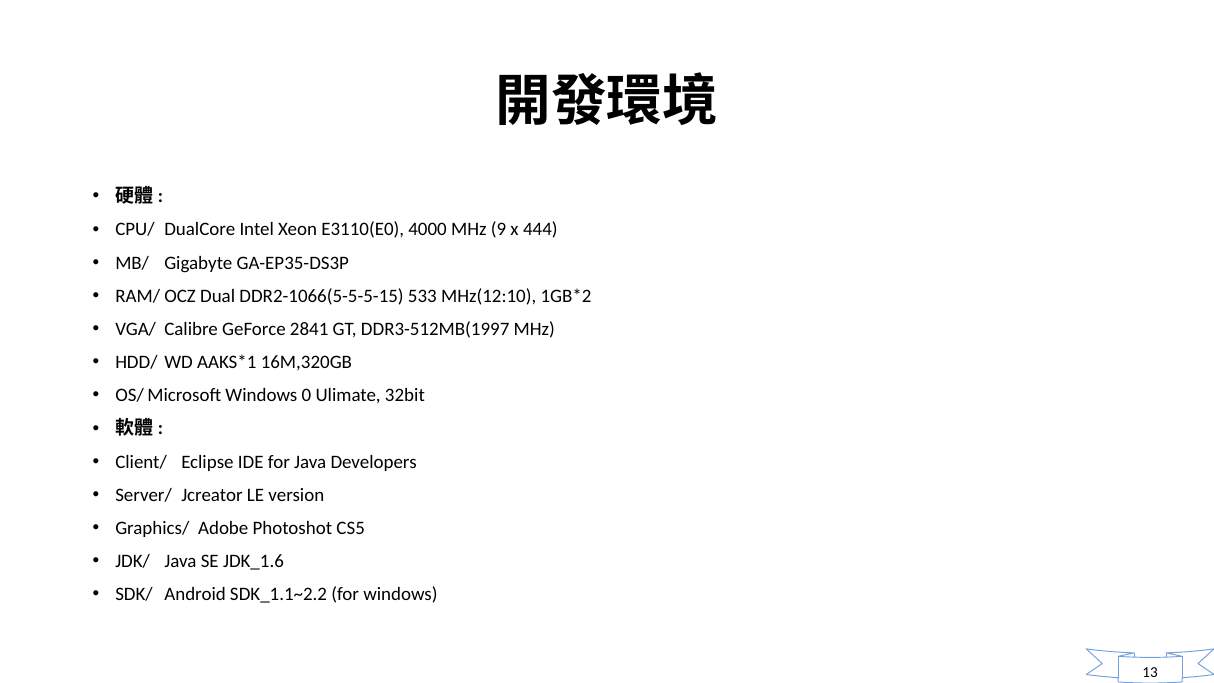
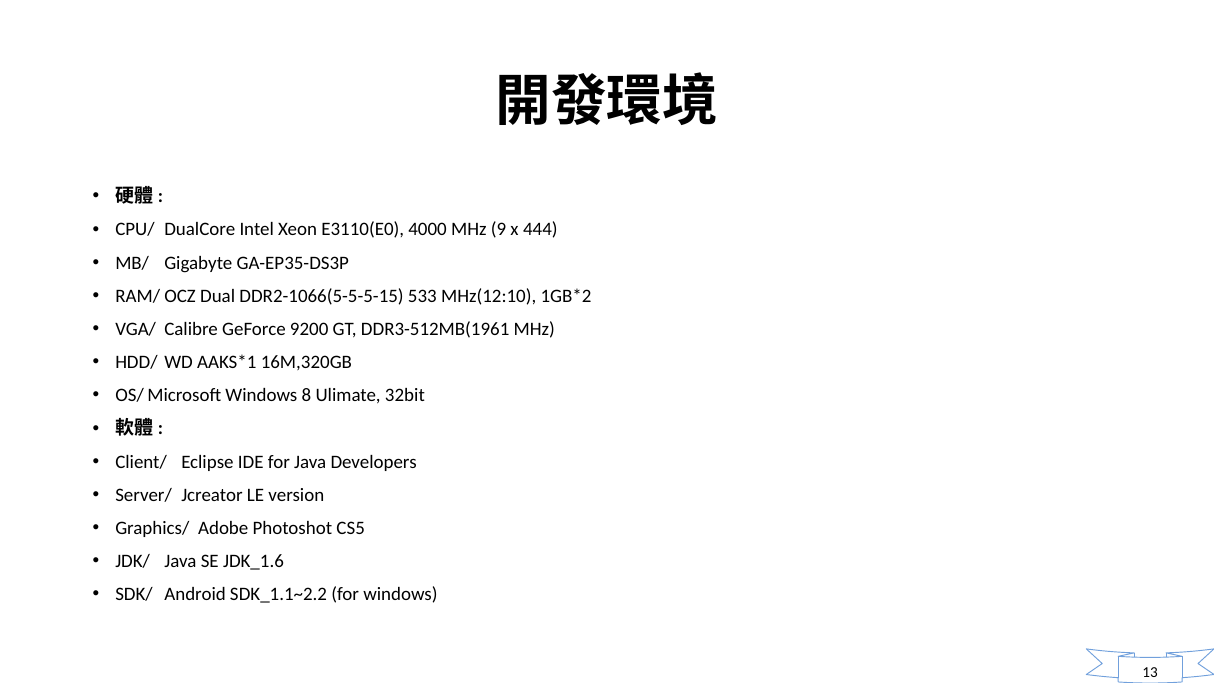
2841: 2841 -> 9200 (309, 329)
DDR3-512MB(1997: DDR3-512MB(1997 -> DDR3-512MB(1961 (435, 329)
0: 0 -> 8 (307, 395)
